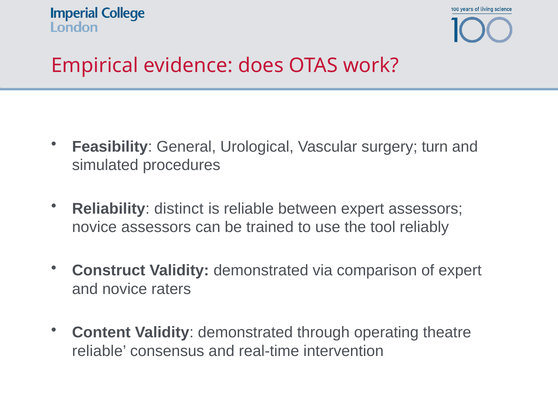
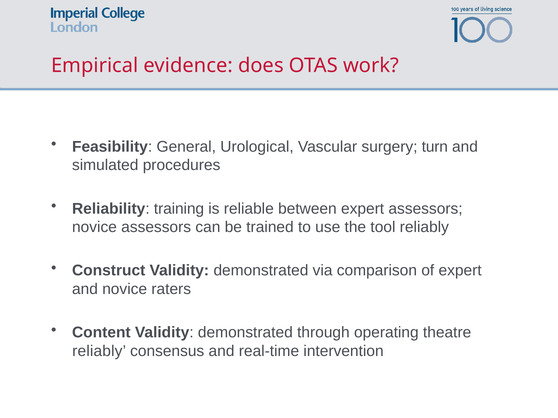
distinct: distinct -> training (179, 209)
reliable: reliable -> reliably (99, 351)
